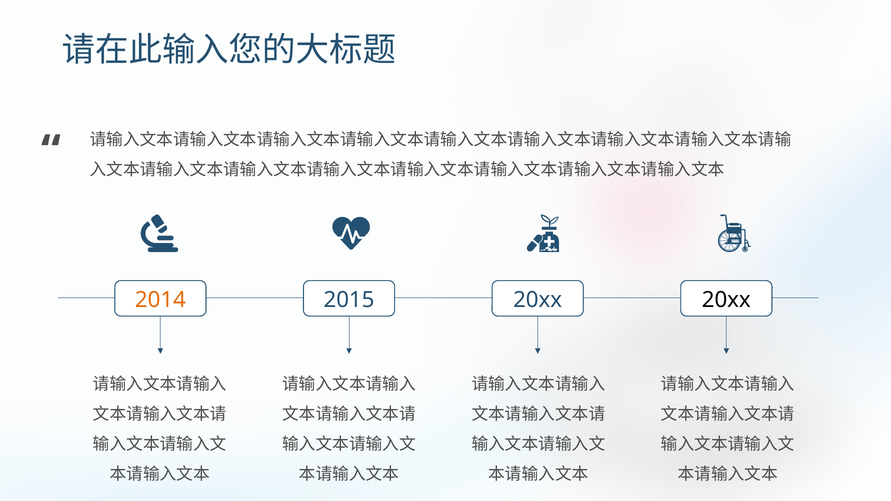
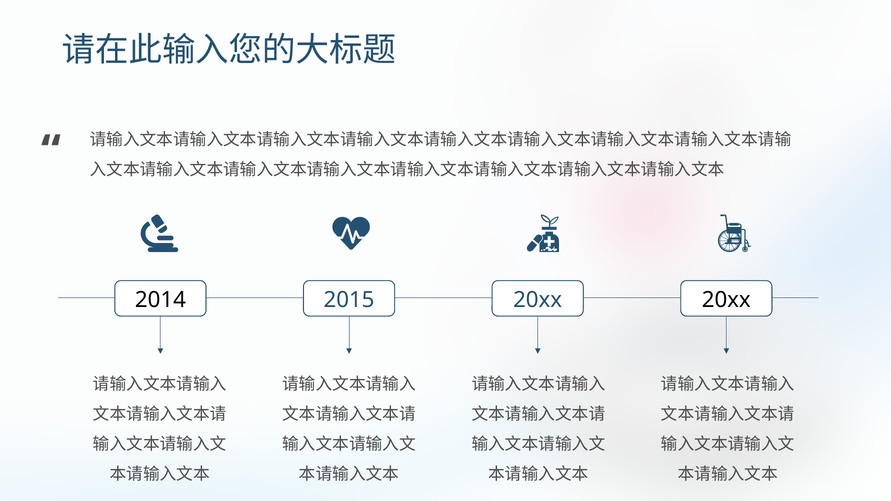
2014 colour: orange -> black (160, 300)
